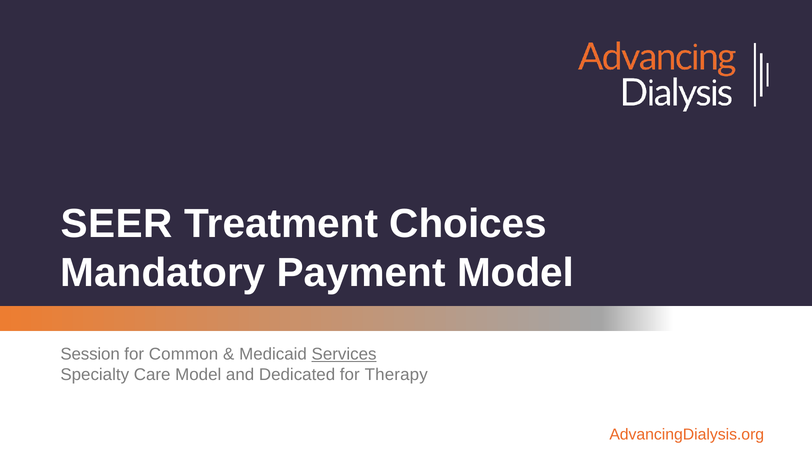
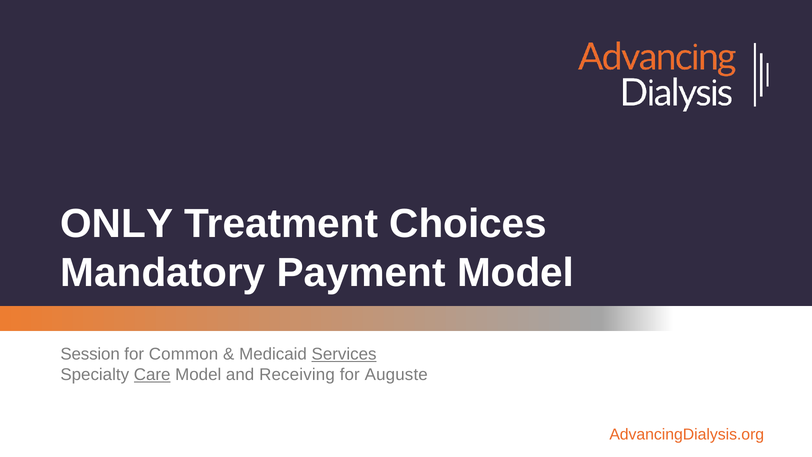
SEER: SEER -> ONLY (117, 224)
Care underline: none -> present (152, 374)
Dedicated: Dedicated -> Receiving (297, 374)
Therapy: Therapy -> Auguste (396, 374)
